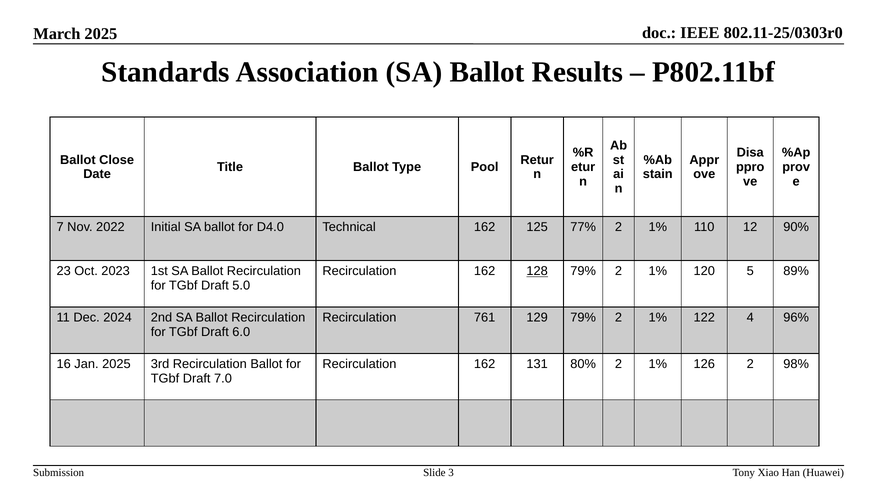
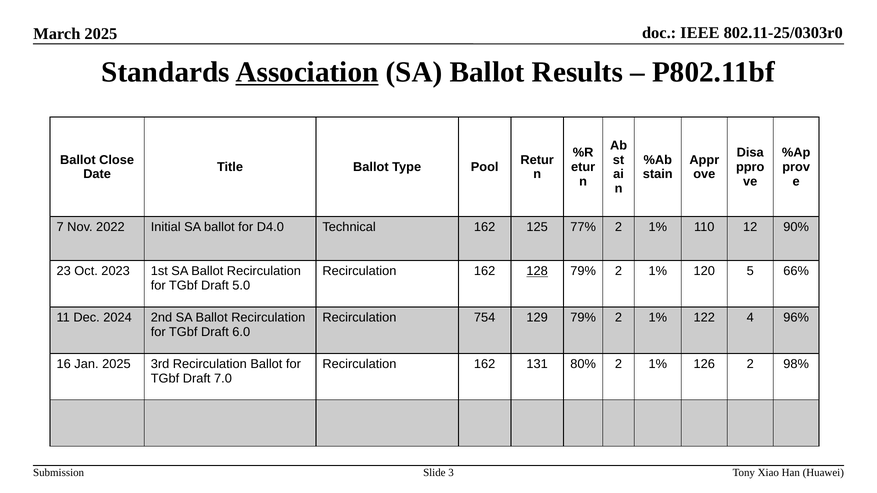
Association underline: none -> present (307, 72)
89%: 89% -> 66% (796, 271)
761: 761 -> 754 (485, 318)
